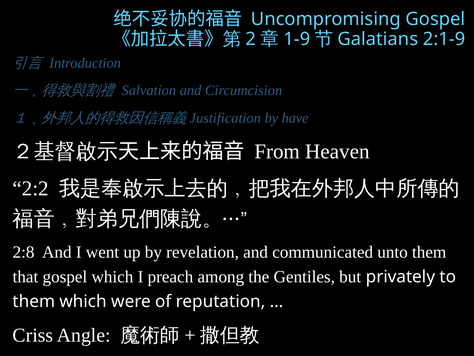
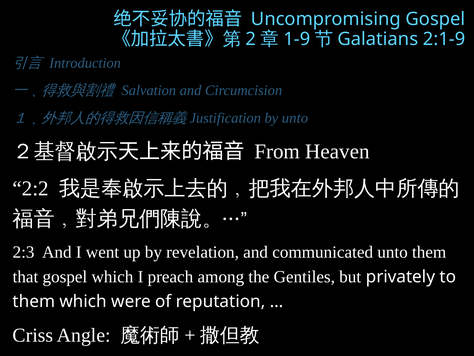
by have: have -> unto (295, 118)
2:8: 2:8 -> 2:3 (24, 252)
